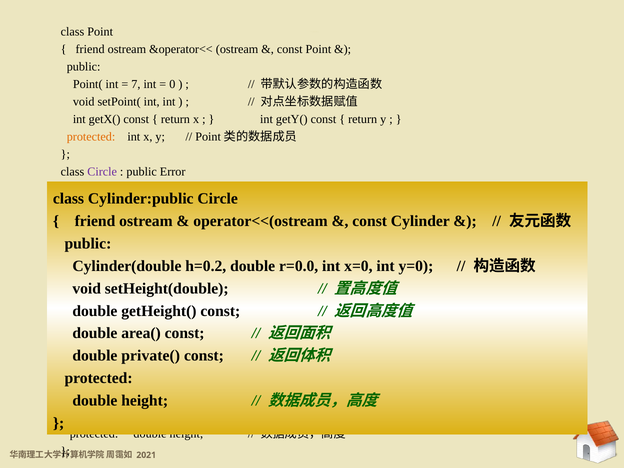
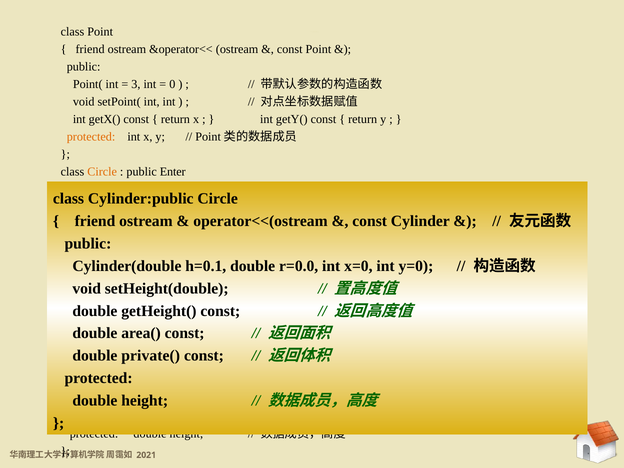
7: 7 -> 3 (136, 84)
Circle colour: purple -> orange (102, 172)
Error: Error -> Enter (173, 172)
h=0.2: h=0.2 -> h=0.1 (206, 266)
